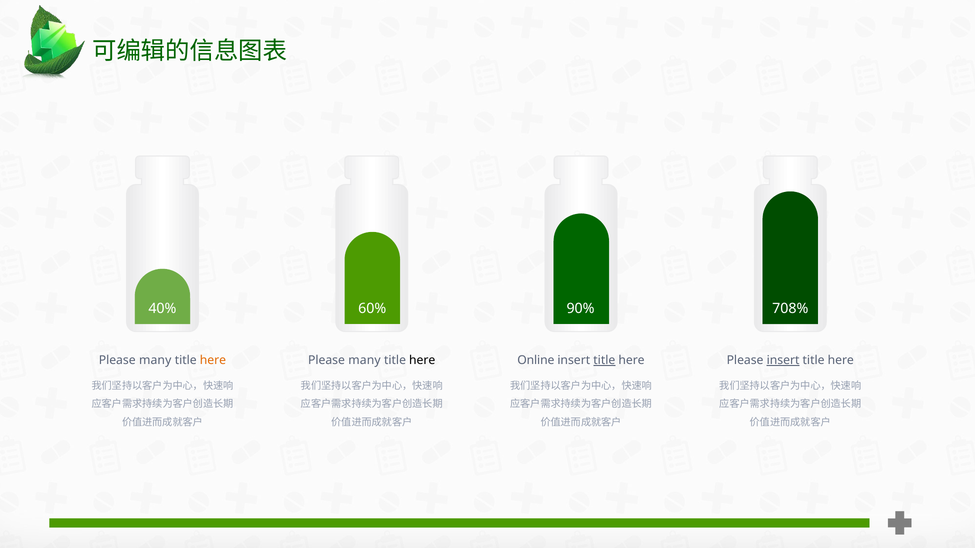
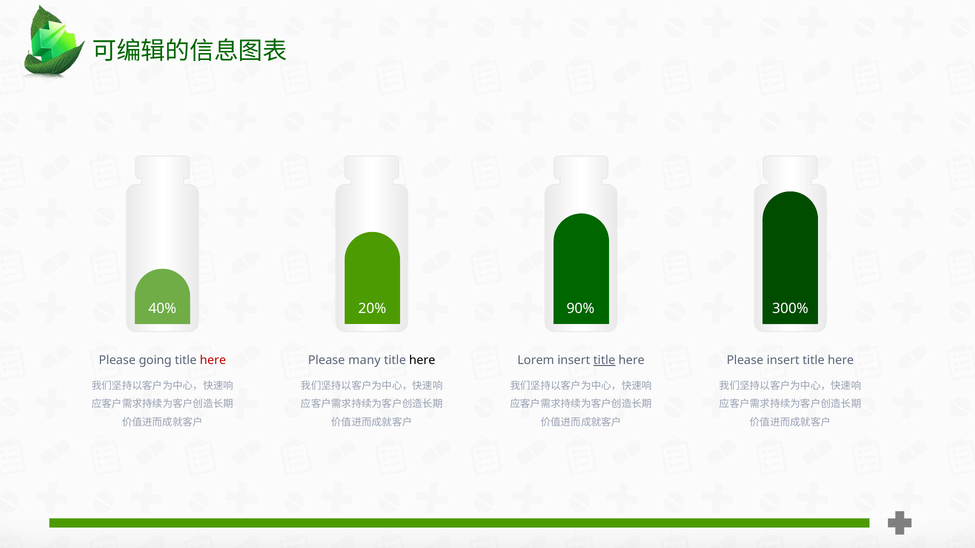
60%: 60% -> 20% (372, 309)
708%: 708% -> 300% (790, 309)
many: many -> going (155, 361)
here colour: orange -> red (213, 361)
Online: Online -> Lorem (536, 361)
insert underline: present -> none (783, 361)
